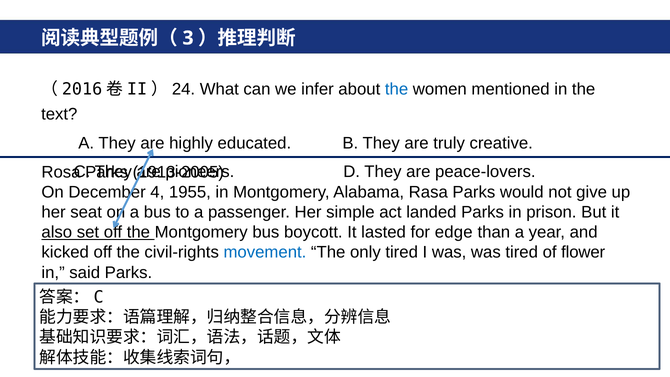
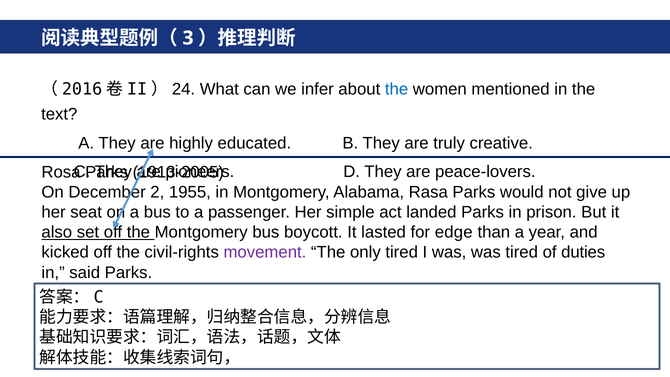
4: 4 -> 2 (157, 192)
movement colour: blue -> purple (265, 252)
flower: flower -> duties (583, 252)
